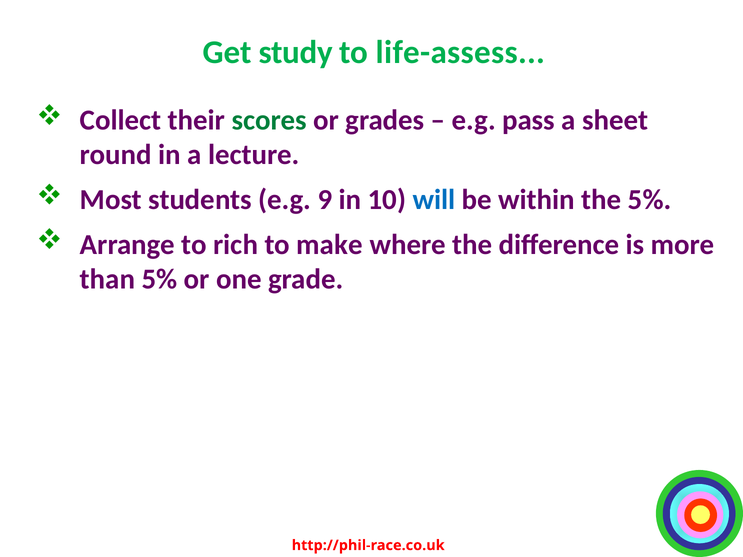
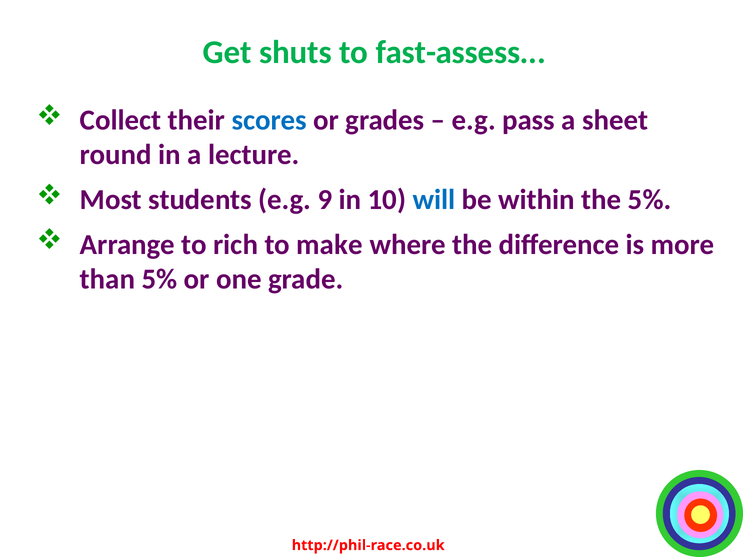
study: study -> shuts (296, 53)
life-assess: life-assess -> fast-assess (461, 53)
scores colour: green -> blue (269, 120)
